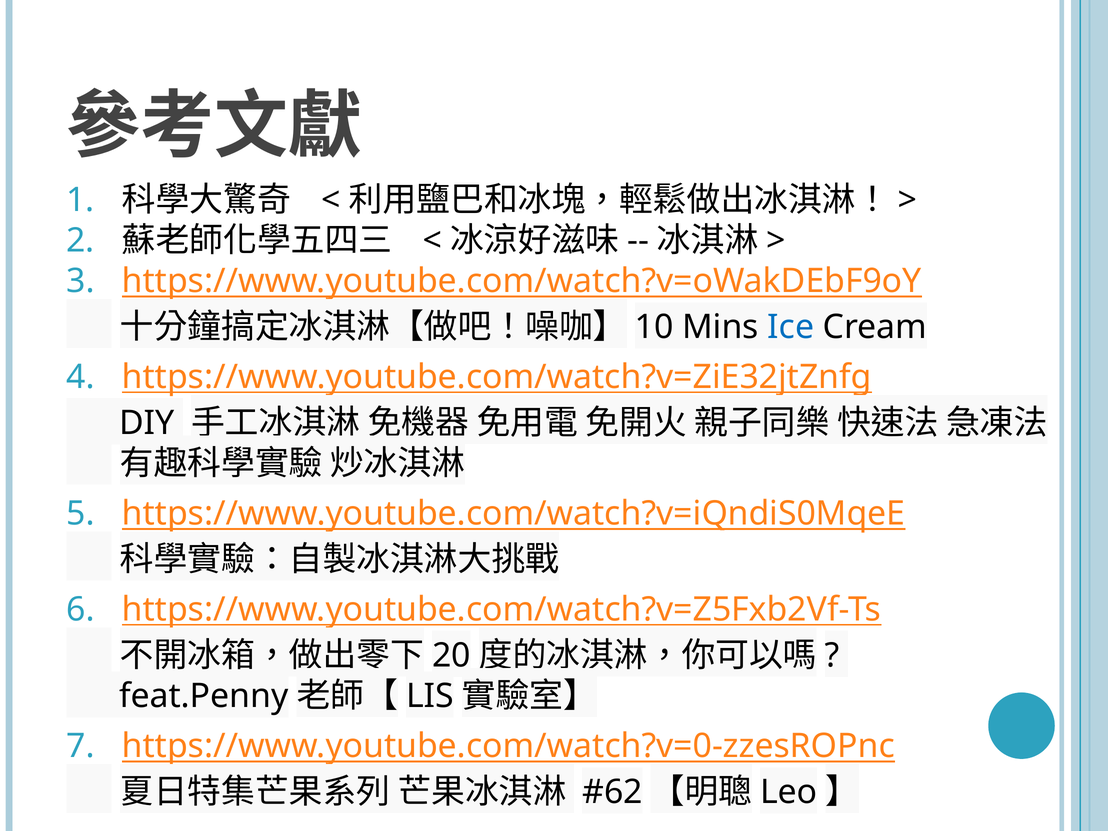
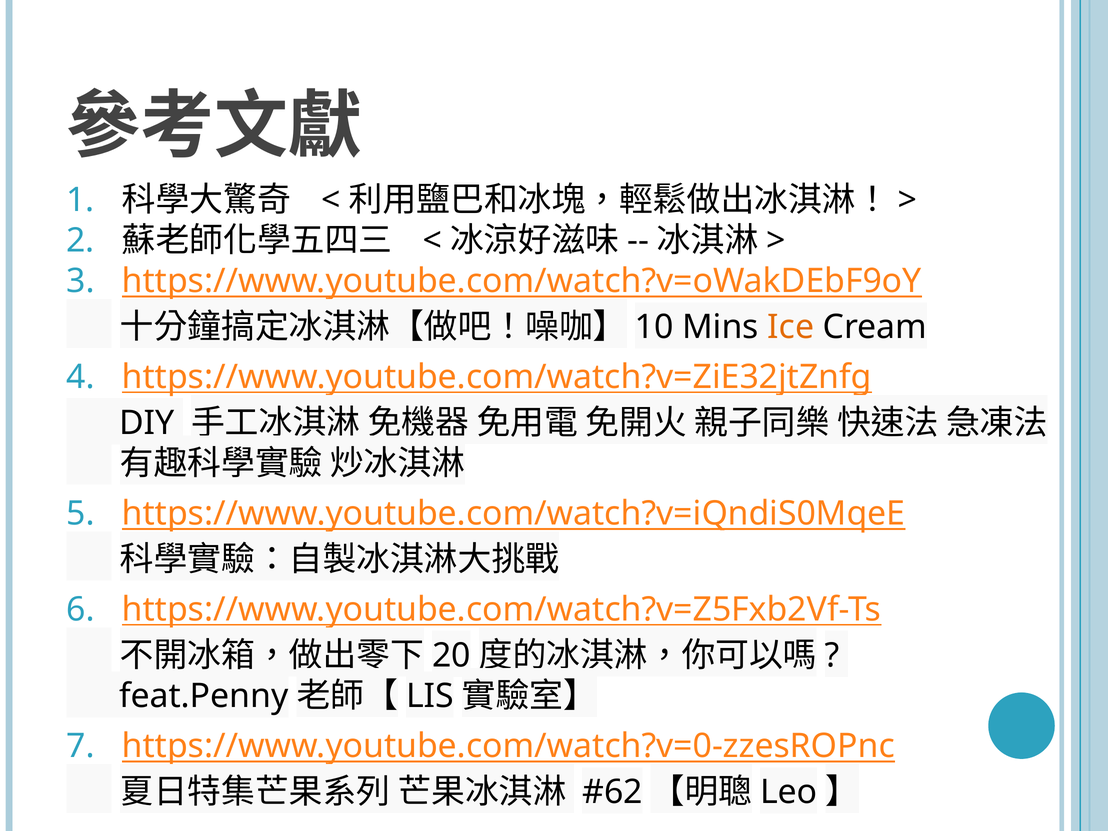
Ice colour: blue -> orange (791, 327)
